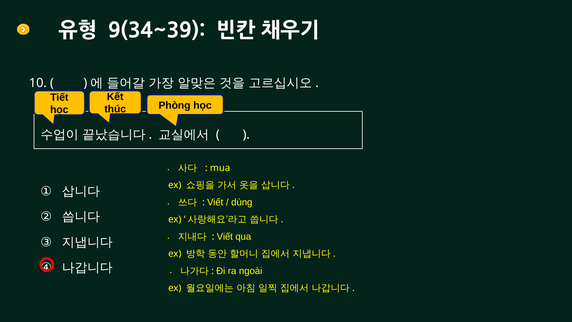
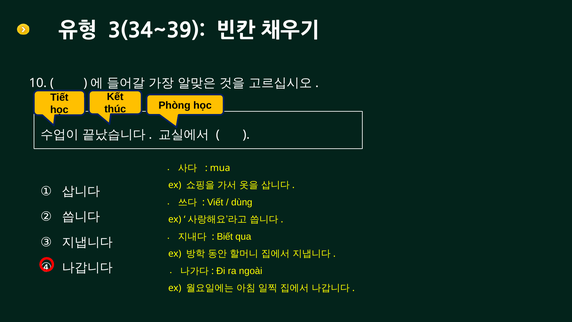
9(34~39: 9(34~39 -> 3(34~39 (157, 31)
Viết: Viết -> Biết (225, 236)
